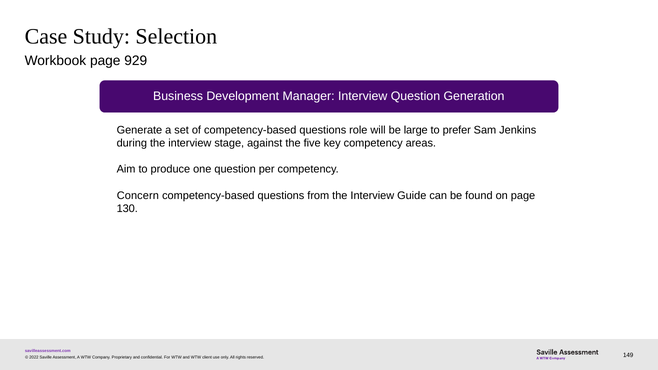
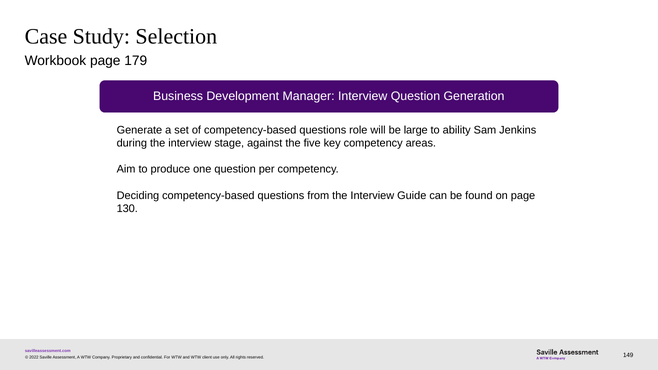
929: 929 -> 179 (136, 61)
prefer: prefer -> ability (457, 130)
Concern: Concern -> Deciding (138, 196)
